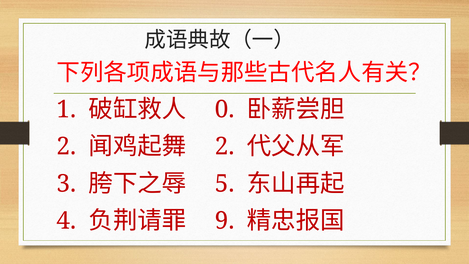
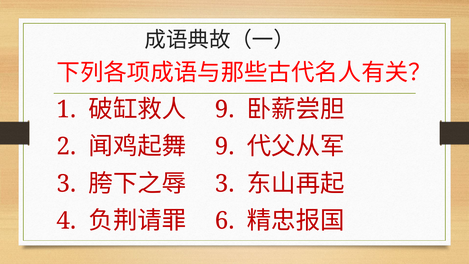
0: 0 -> 9 (225, 109)
2: 2 -> 9 (225, 146)
5: 5 -> 3 (225, 184)
9: 9 -> 6 (225, 221)
